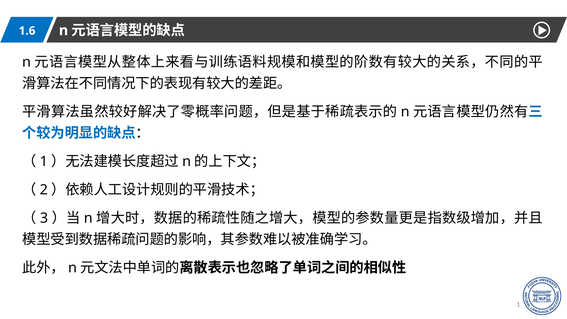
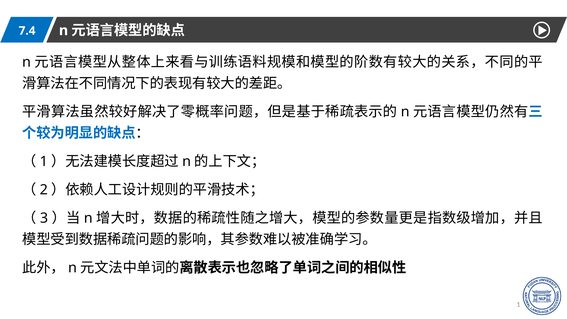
1.6: 1.6 -> 7.4 (27, 31)
